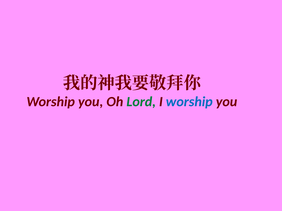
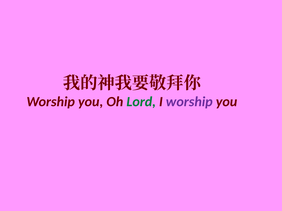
worship colour: blue -> purple (189, 102)
